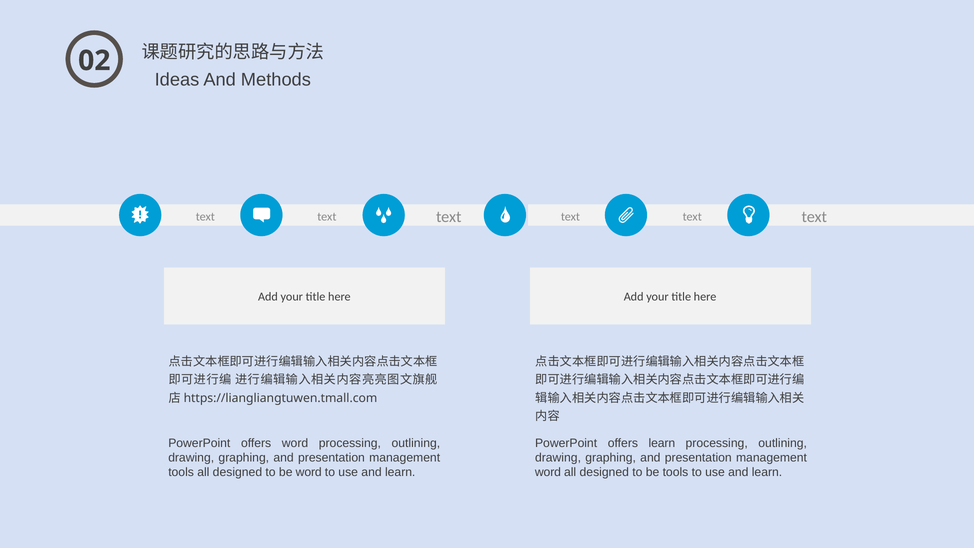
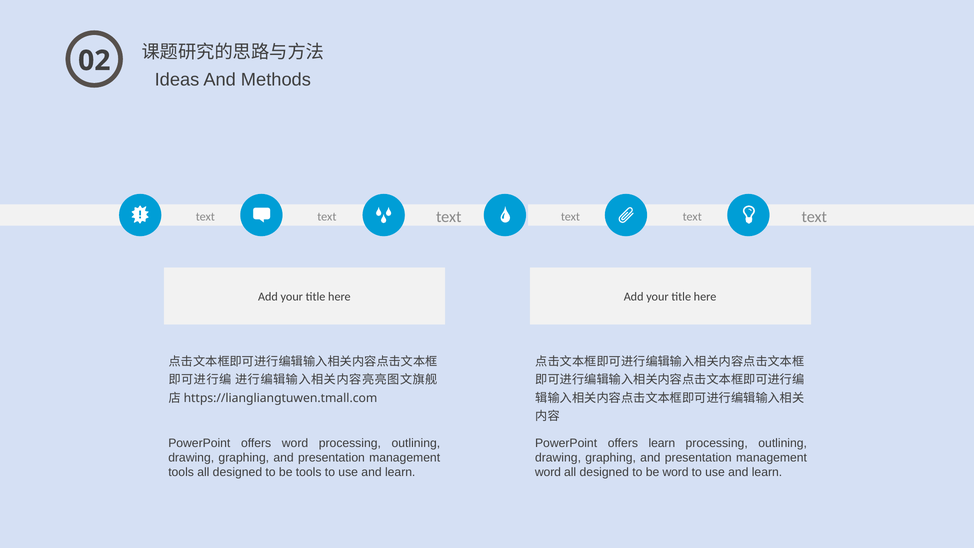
be word: word -> tools (309, 472)
be tools: tools -> word (676, 472)
